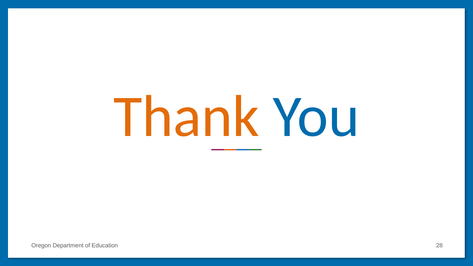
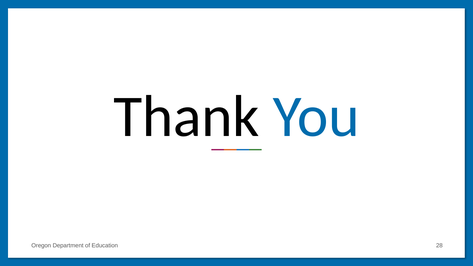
Thank colour: orange -> black (186, 117)
